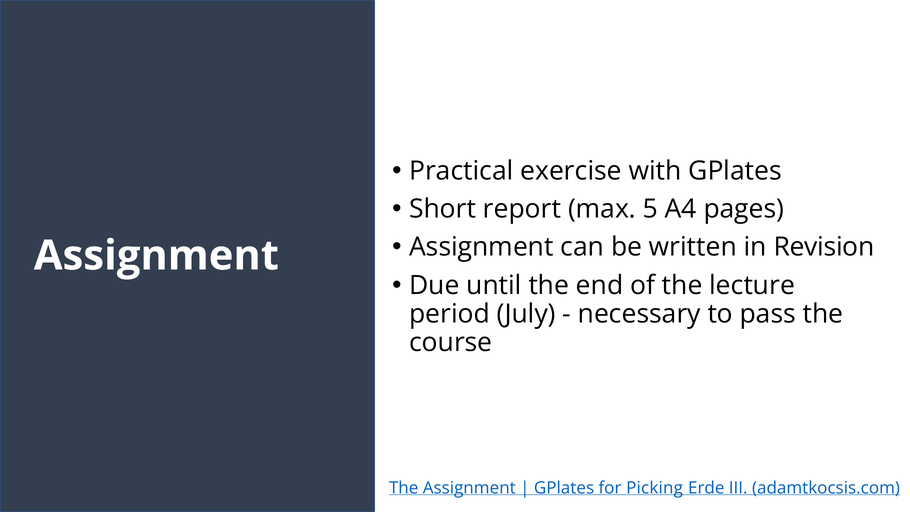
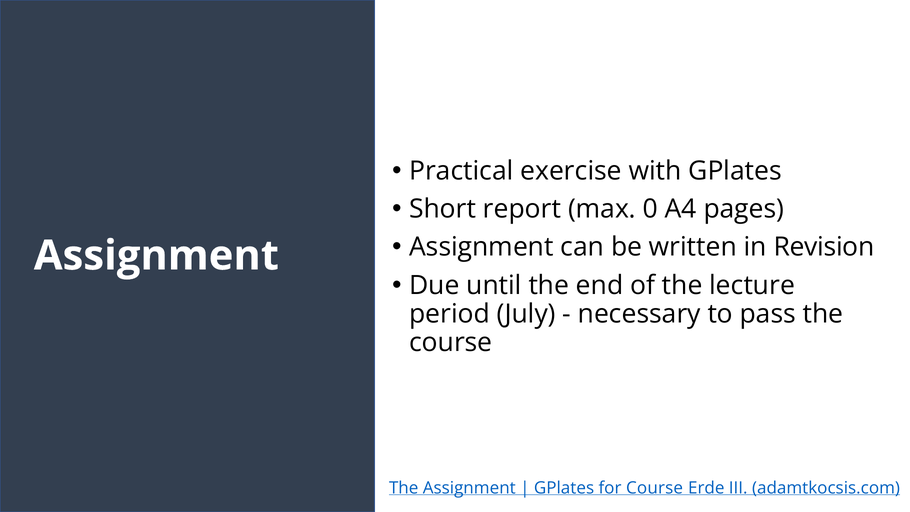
5: 5 -> 0 (650, 209)
for Picking: Picking -> Course (655, 488)
